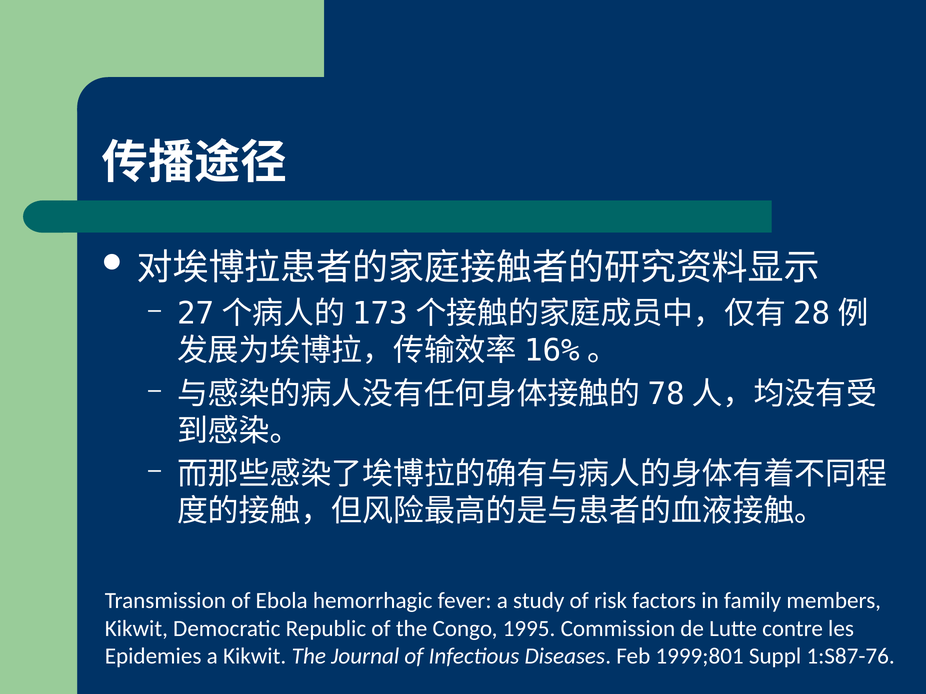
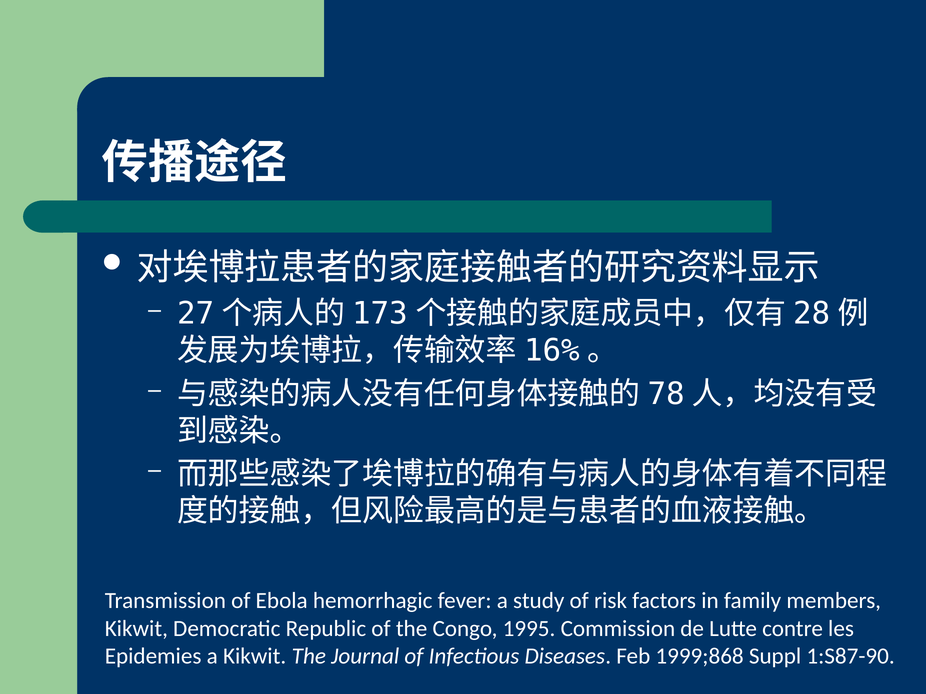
1999;801: 1999;801 -> 1999;868 (700, 657)
1:S87-76: 1:S87-76 -> 1:S87-90 (851, 657)
